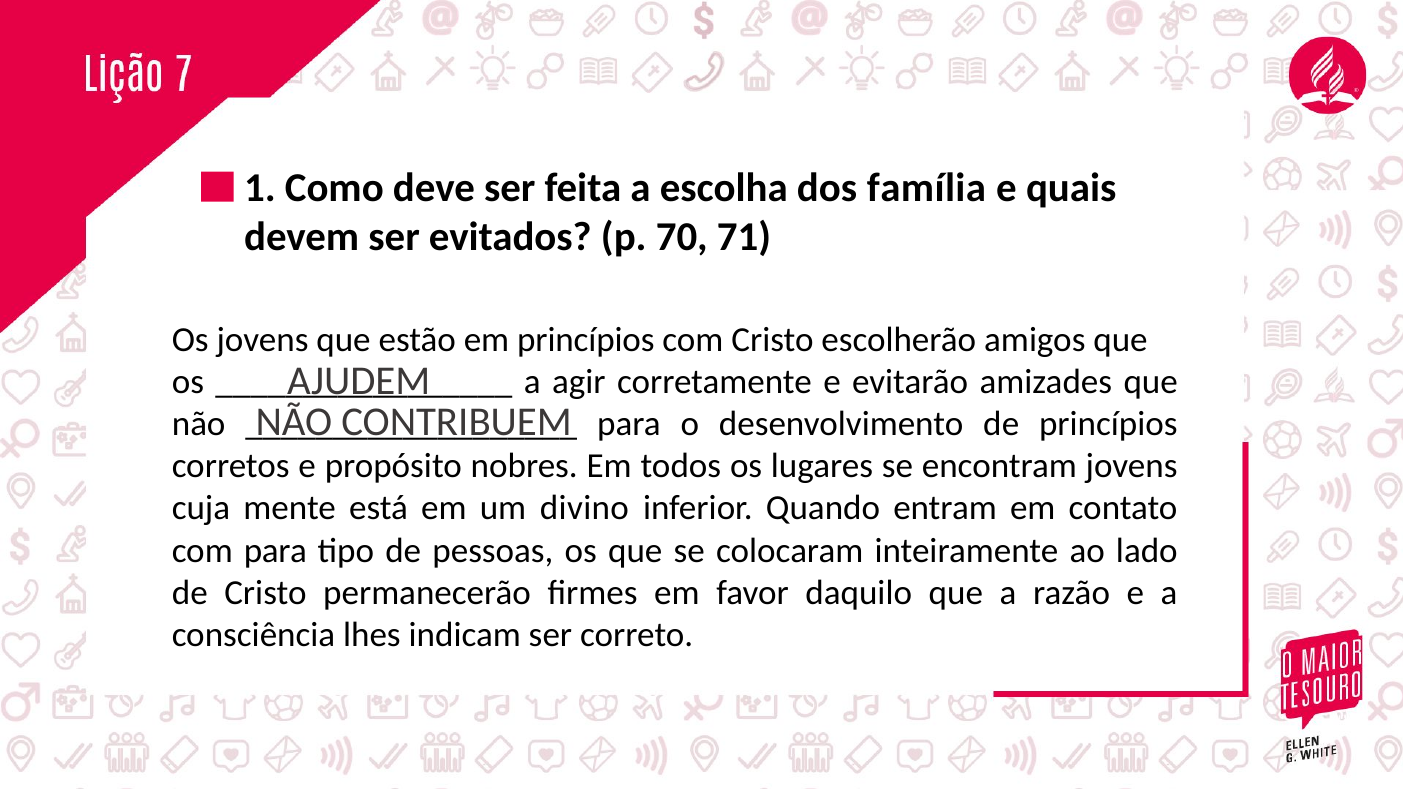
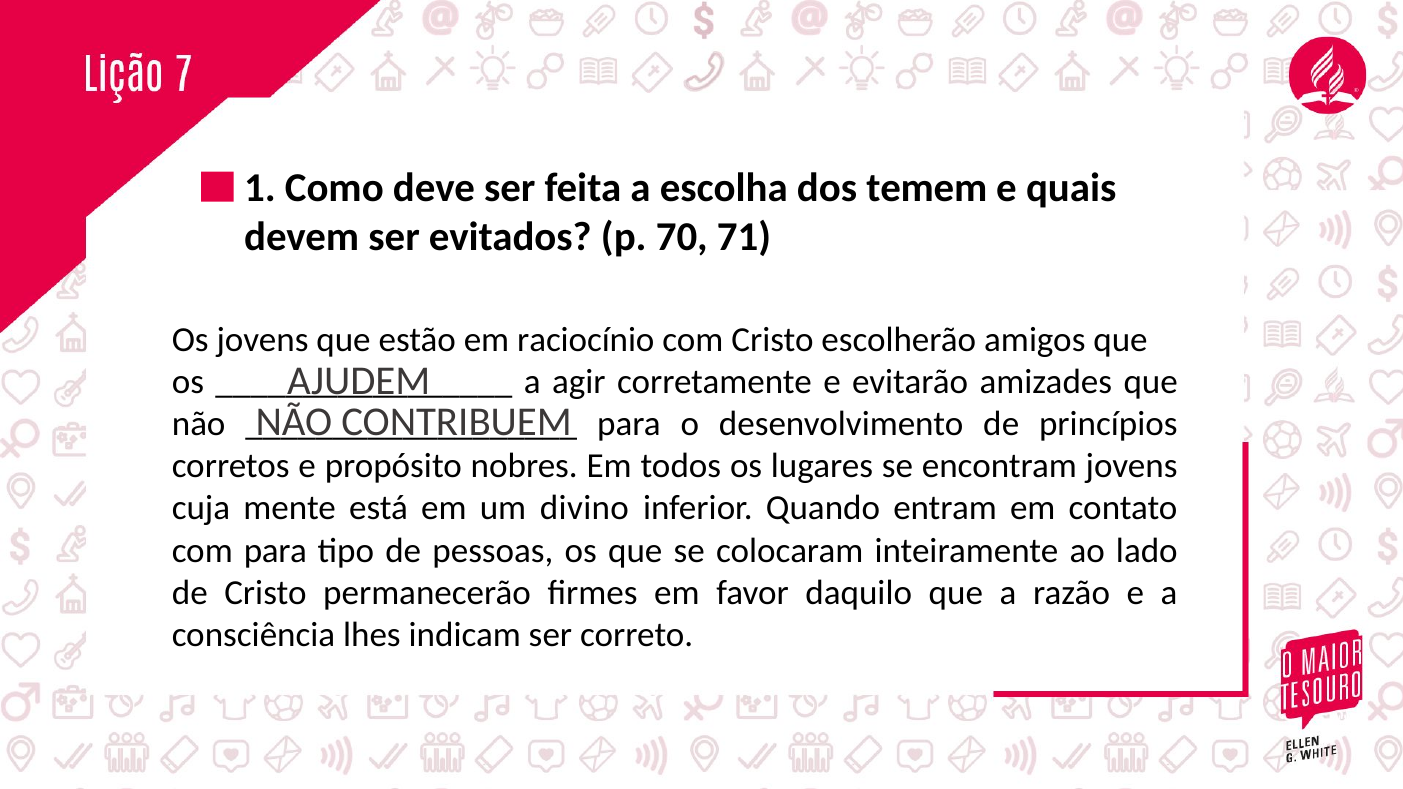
família: família -> temem (927, 188)
em princípios: princípios -> raciocínio (586, 340)
